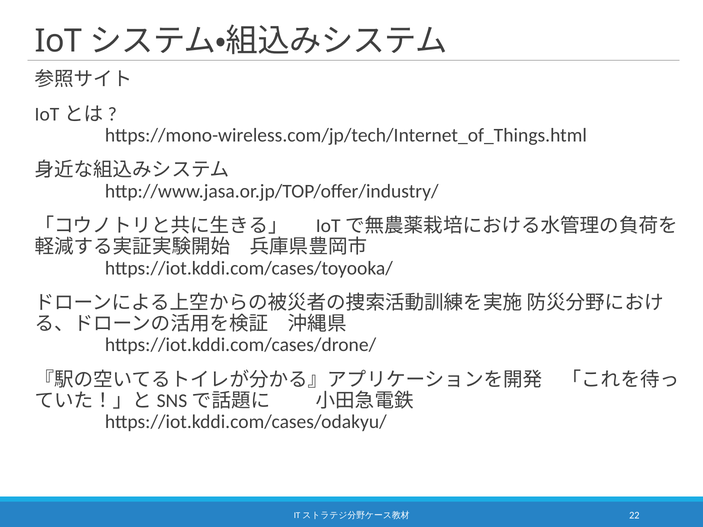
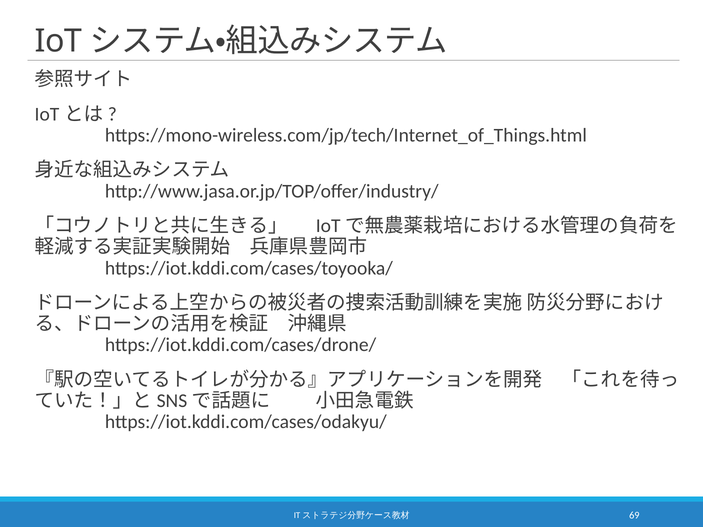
22: 22 -> 69 (634, 516)
